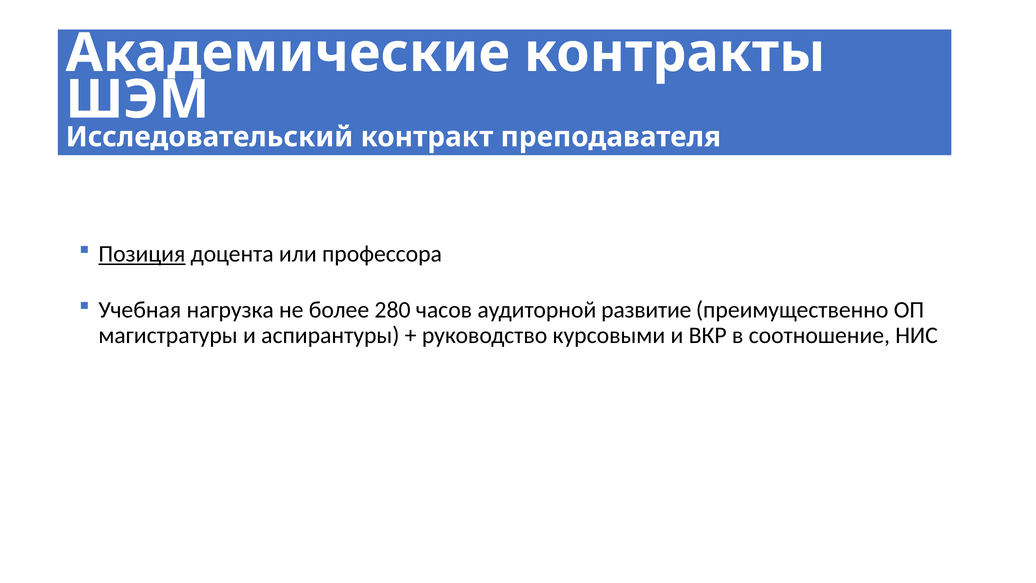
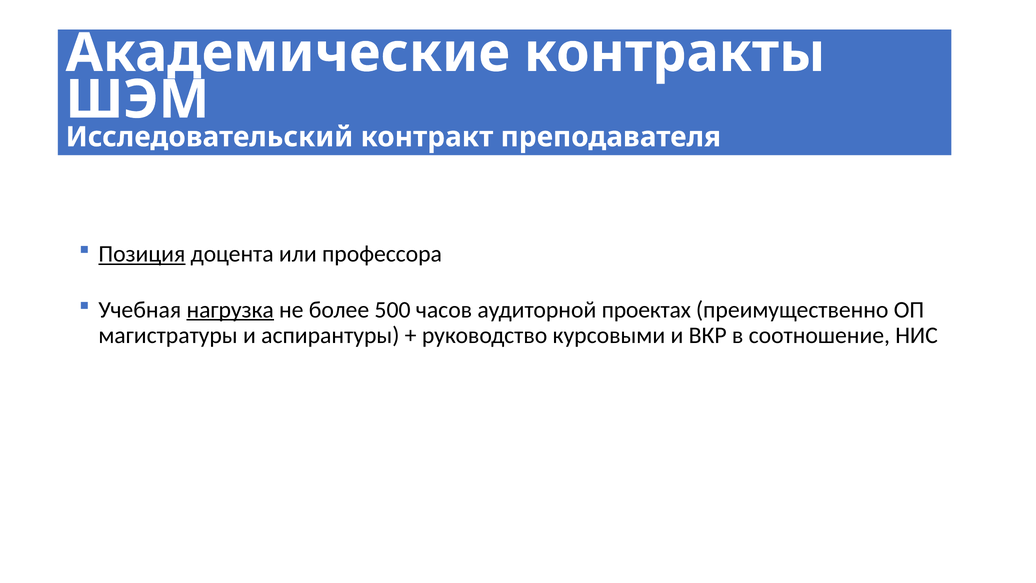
нагрузка underline: none -> present (230, 310)
280: 280 -> 500 (393, 310)
развитие: развитие -> проектах (646, 310)
